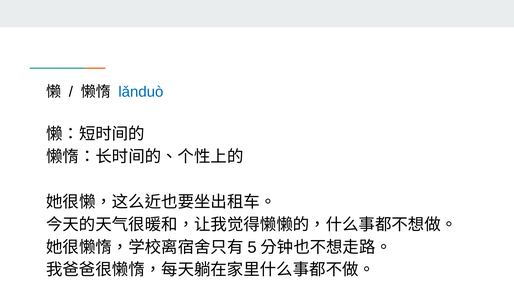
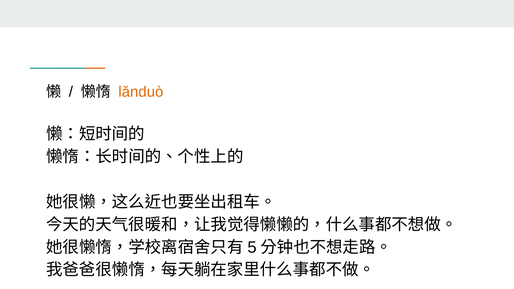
lǎnduò colour: blue -> orange (141, 92)
